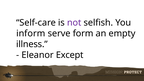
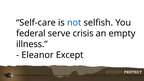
not colour: purple -> blue (74, 23)
inform: inform -> federal (31, 33)
form: form -> crisis (83, 33)
